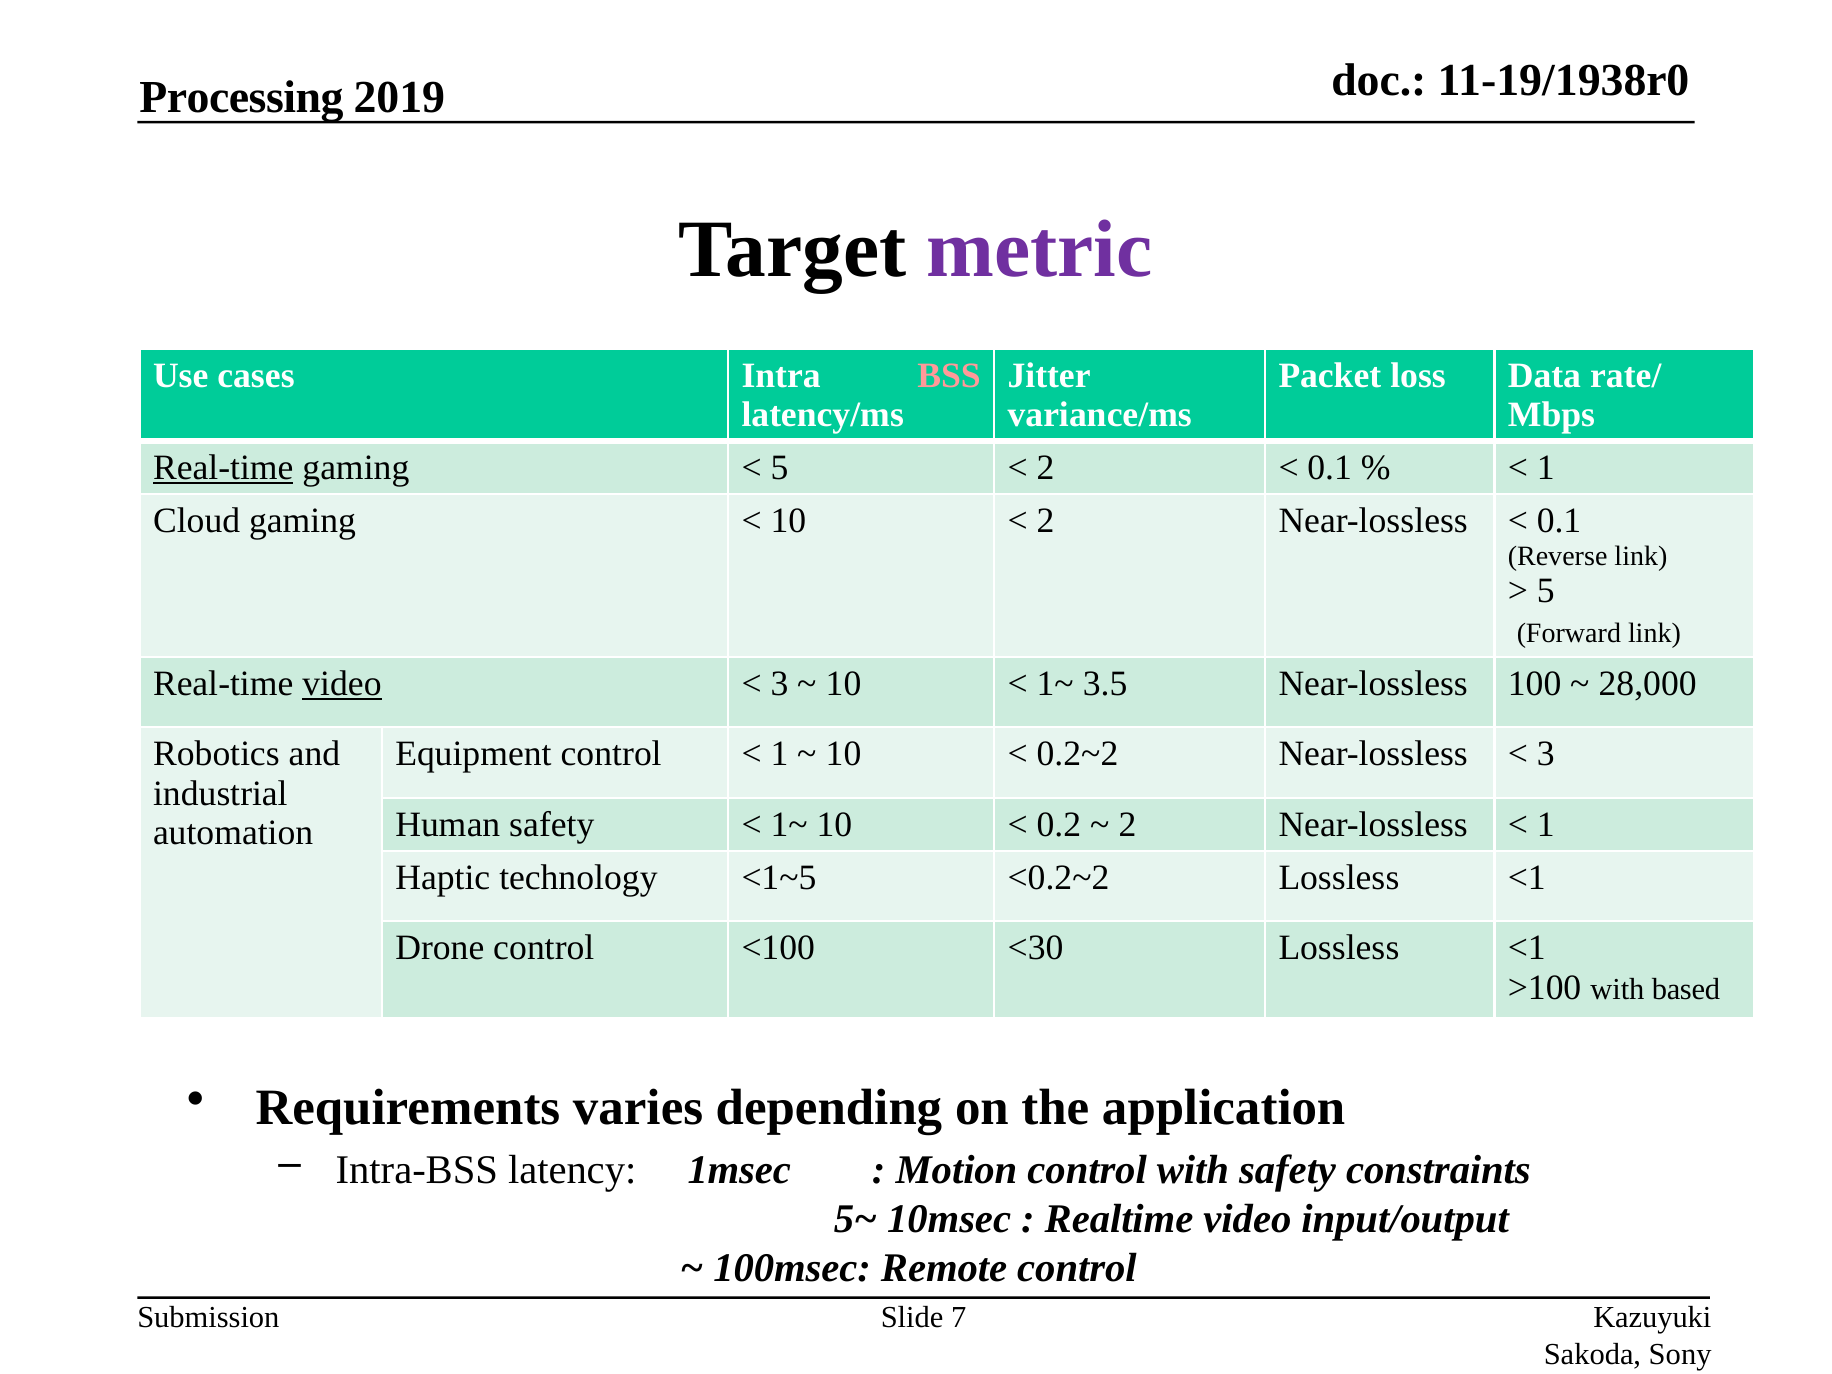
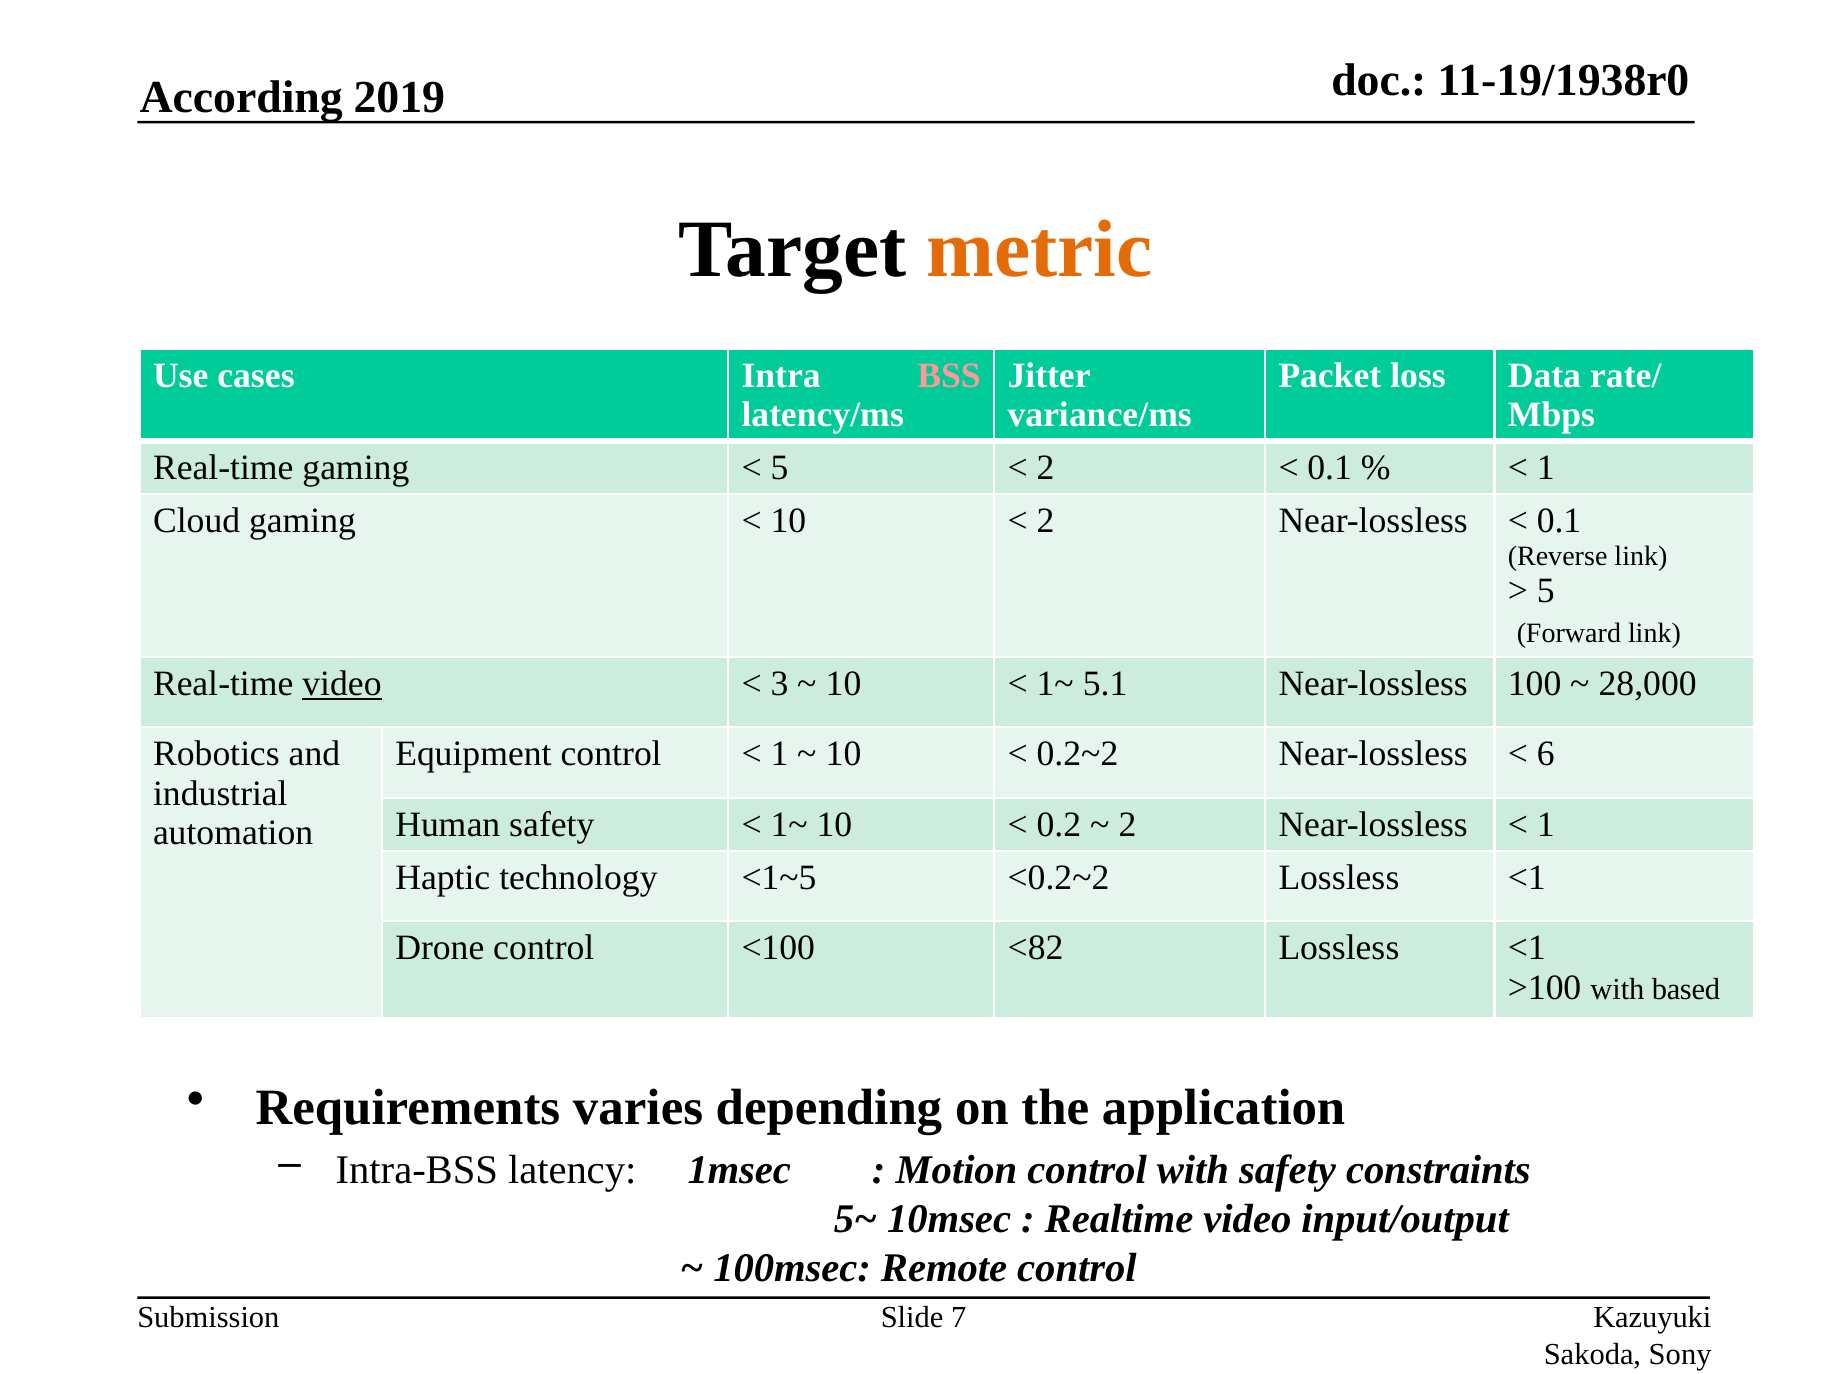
Processing: Processing -> According (241, 98)
metric colour: purple -> orange (1040, 250)
Real-time underline: present -> none (223, 468)
3.5: 3.5 -> 5.1 (1105, 683)
3: 3 -> 6 (1546, 754)
<30: <30 -> <82 (1036, 948)
